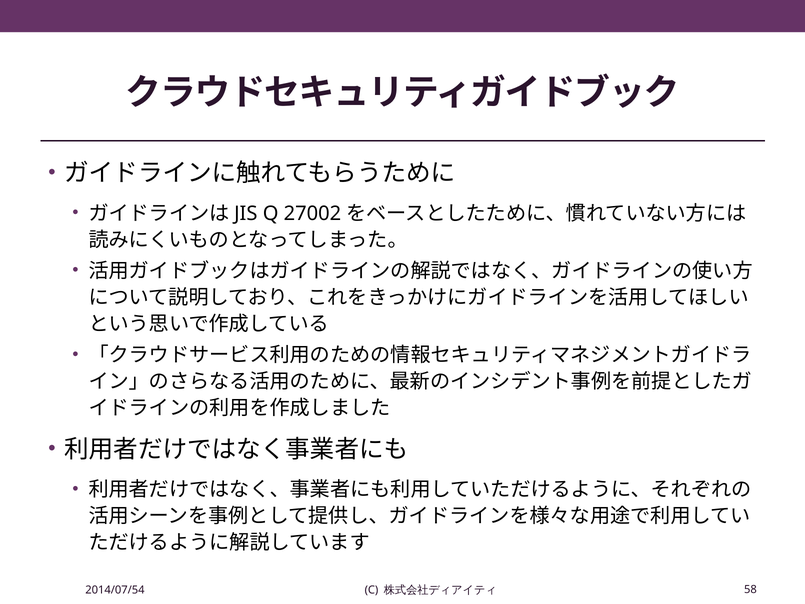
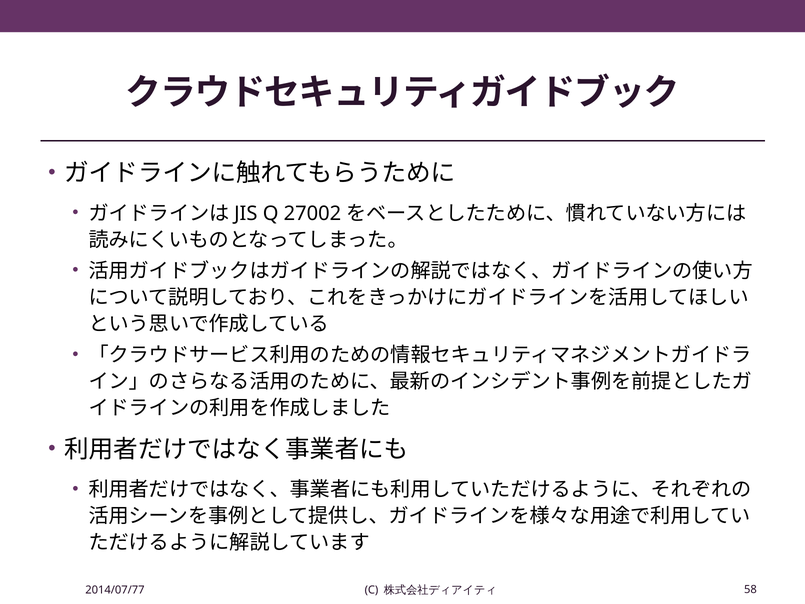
2014/07/54: 2014/07/54 -> 2014/07/77 (115, 590)
